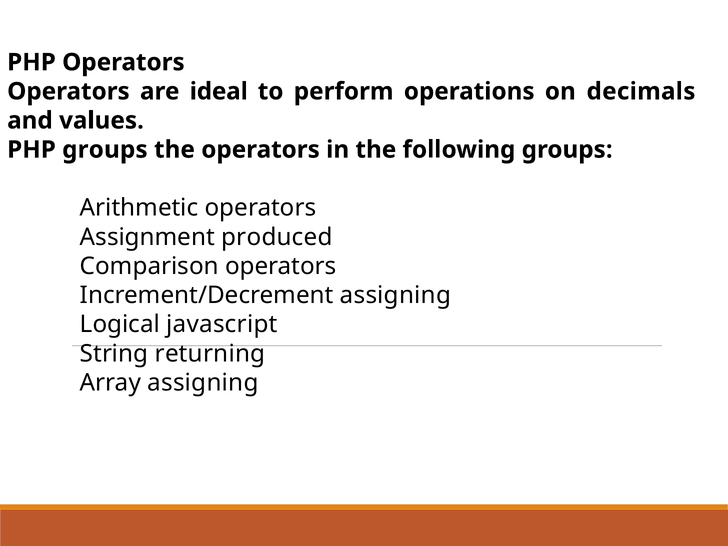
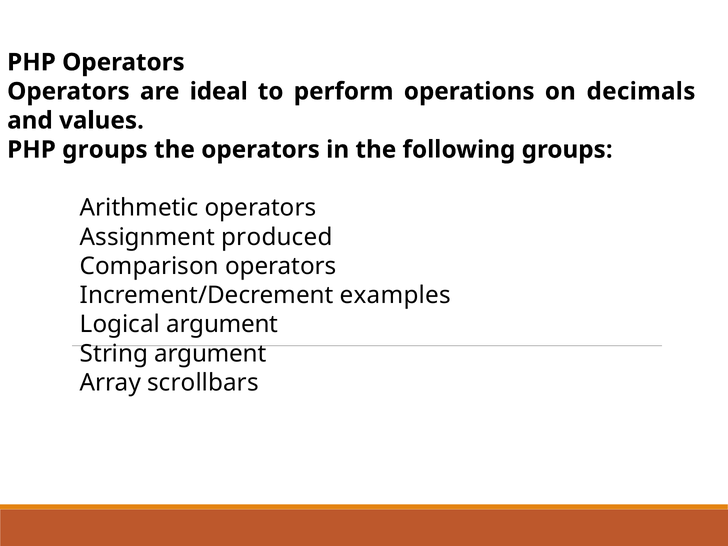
Increment/Decrement assigning: assigning -> examples (395, 295)
Logical javascript: javascript -> argument (222, 324)
String returning: returning -> argument (210, 353)
Array assigning: assigning -> scrollbars (203, 383)
